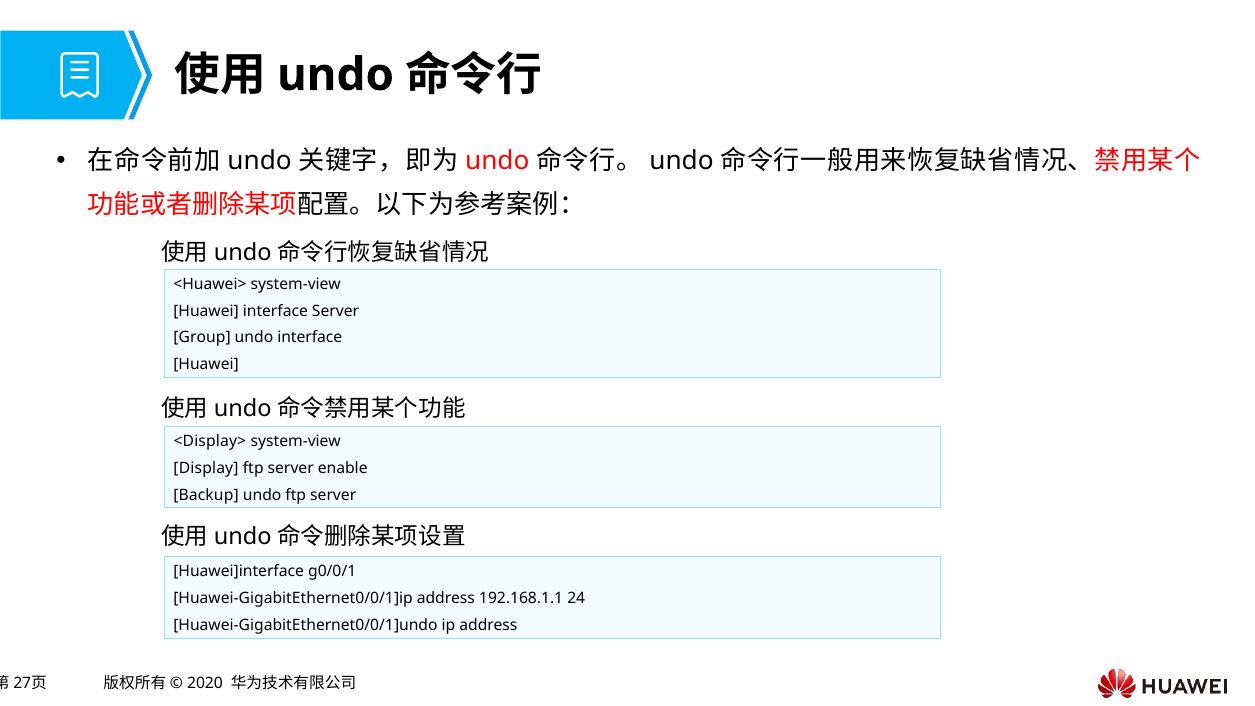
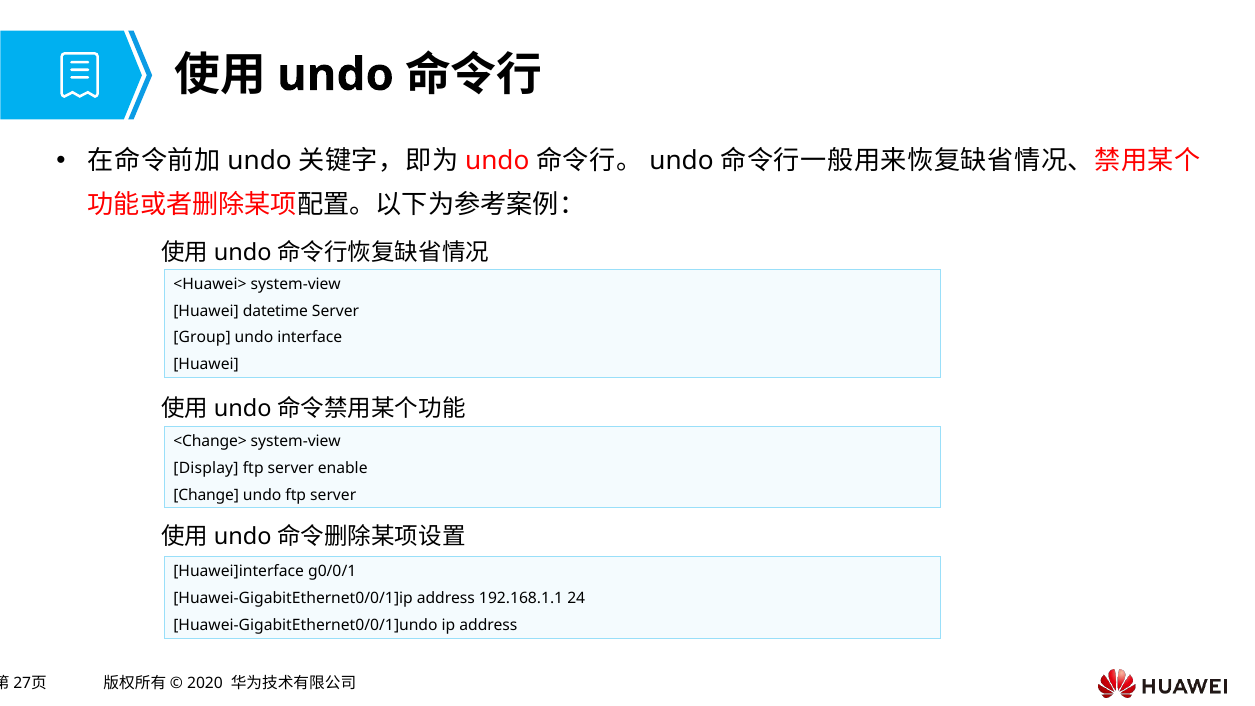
Huawei interface: interface -> datetime (275, 311)
<Display>: <Display> -> <Change> (210, 442)
Backup: Backup -> Change (206, 495)
